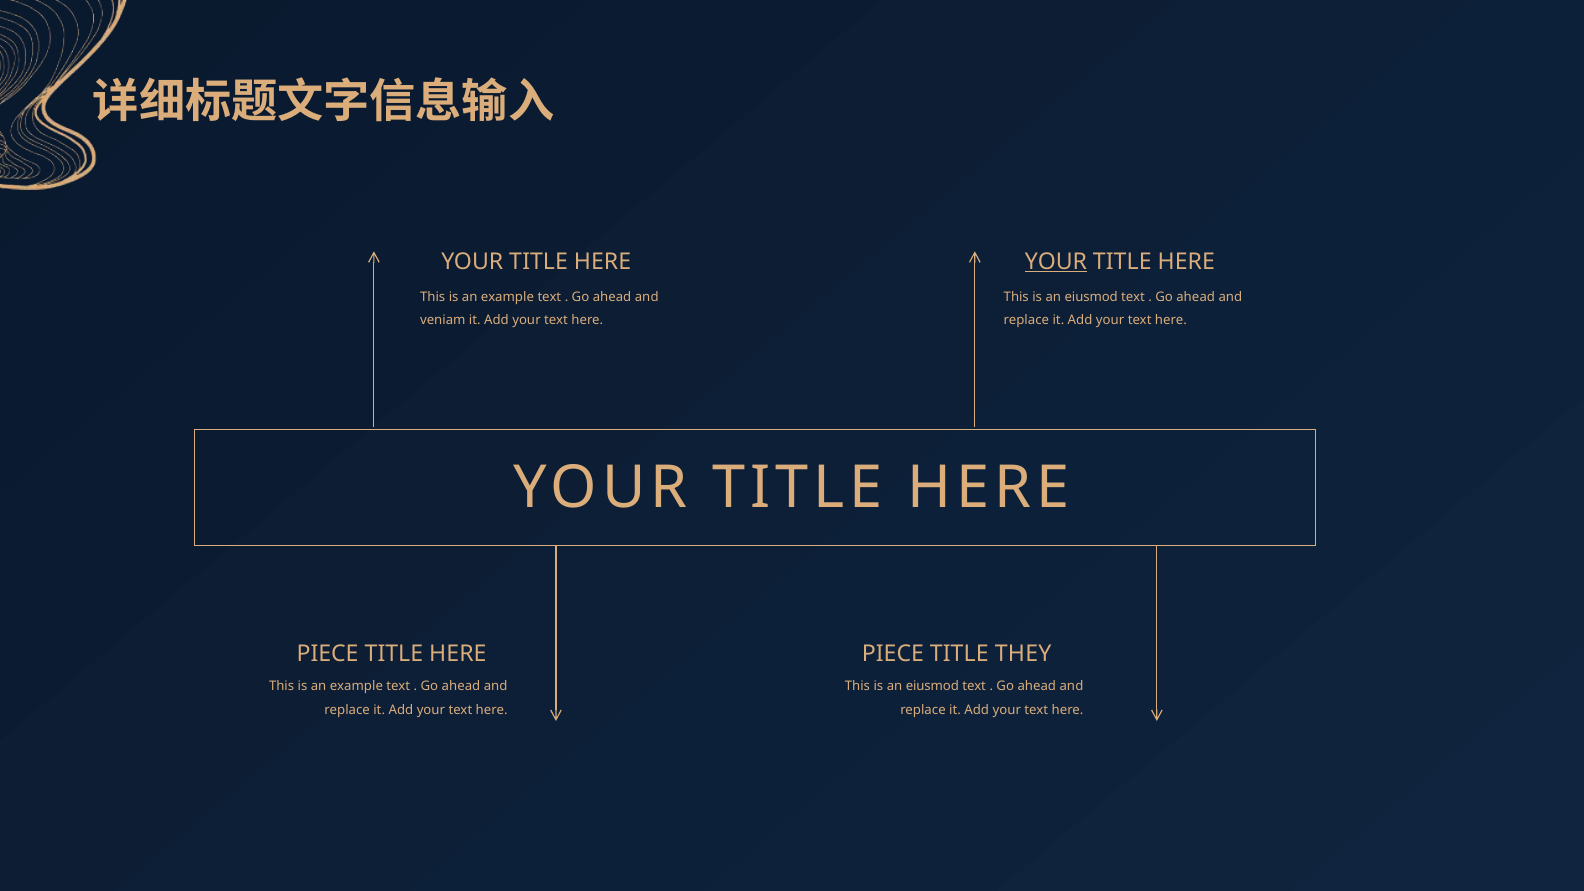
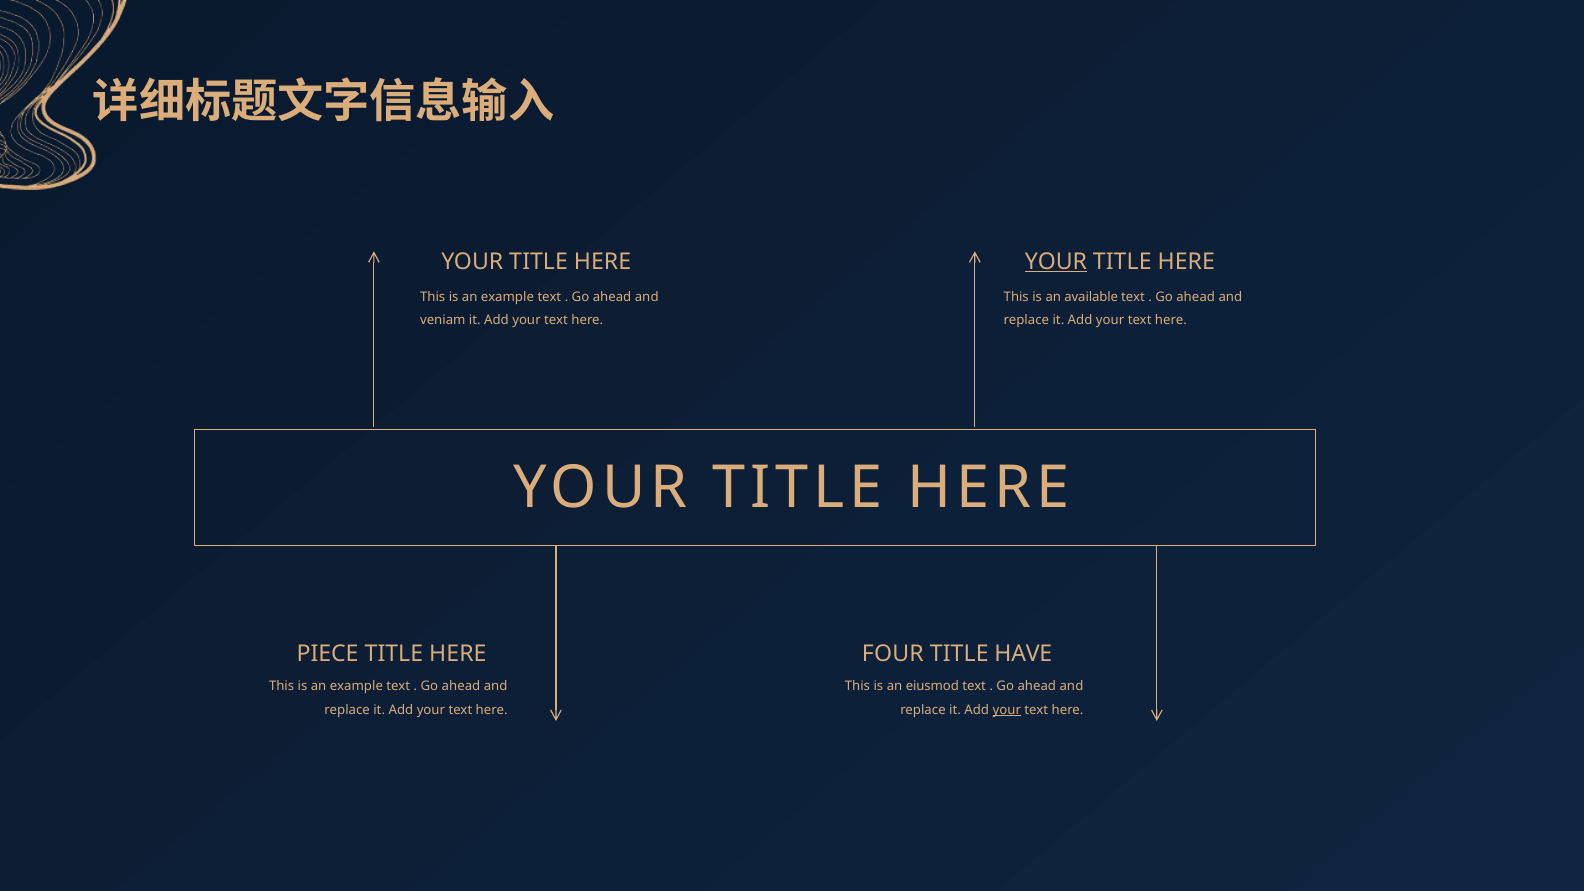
eiusmod: eiusmod -> available (1091, 297)
PIECE: PIECE -> FOUR (893, 654)
THEY: THEY -> HAVE (1023, 654)
your underline: none -> present (1007, 710)
